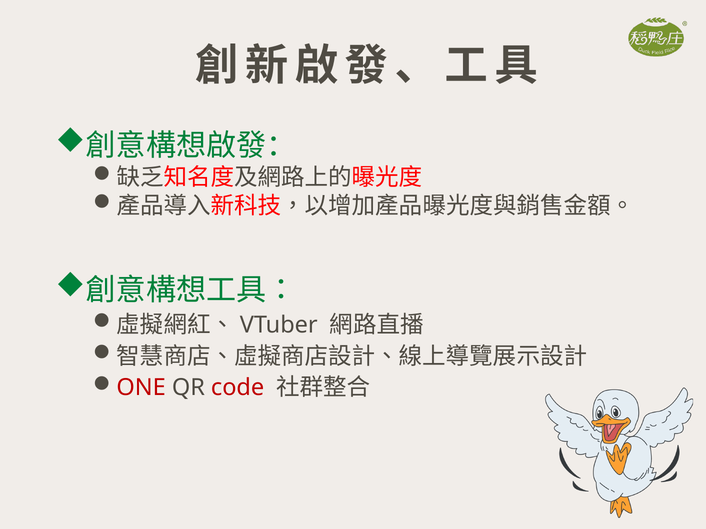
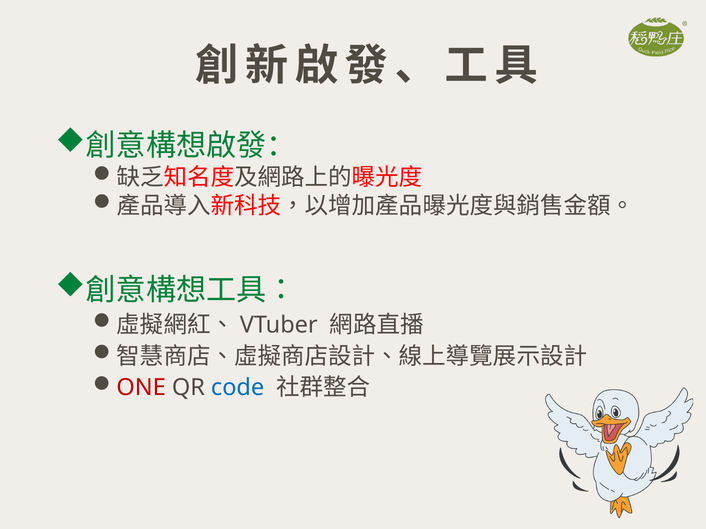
code colour: red -> blue (238, 388)
